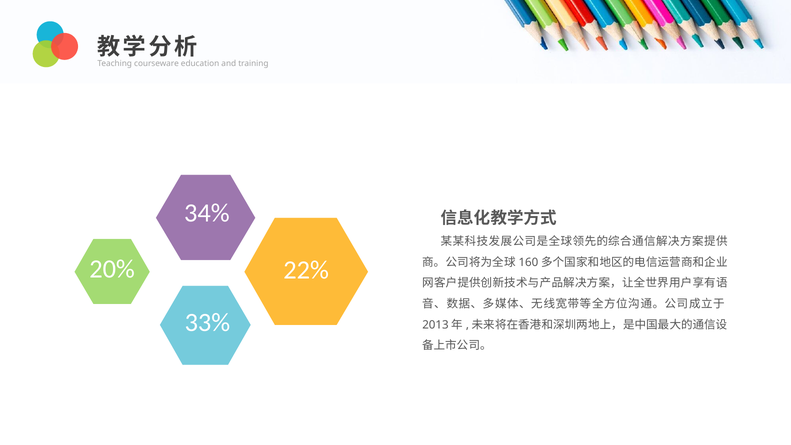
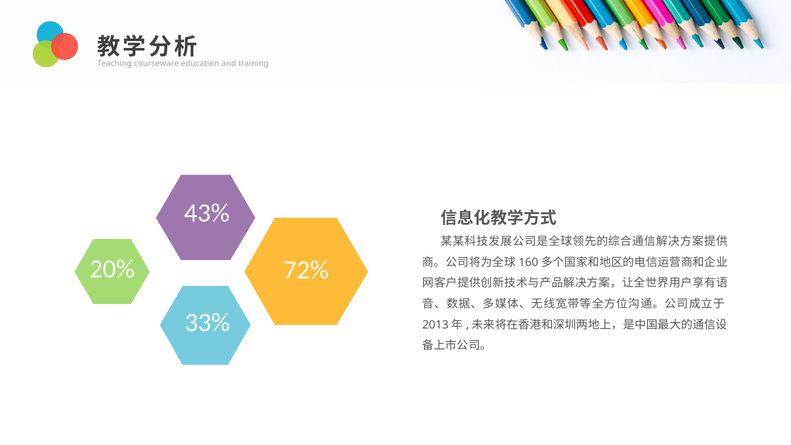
34%: 34% -> 43% (207, 213)
22%: 22% -> 72% (306, 270)
